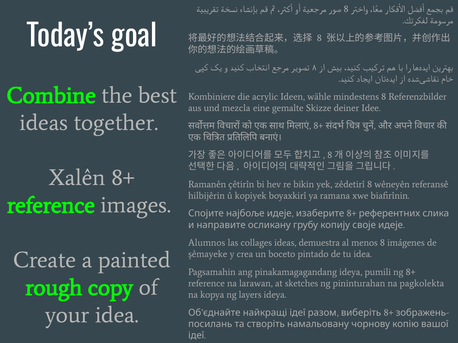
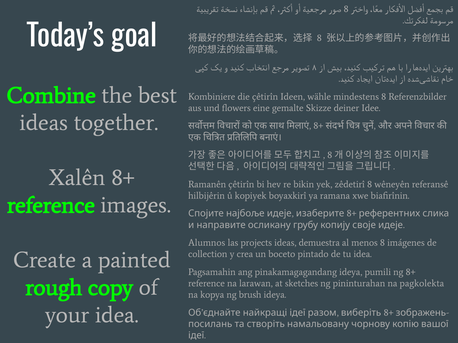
die acrylic: acrylic -> çêtirîn (265, 97)
mezcla: mezcla -> flowers (236, 108)
collages: collages -> projects (256, 243)
şêmayeke: şêmayeke -> collection (208, 254)
layers: layers -> brush (250, 295)
